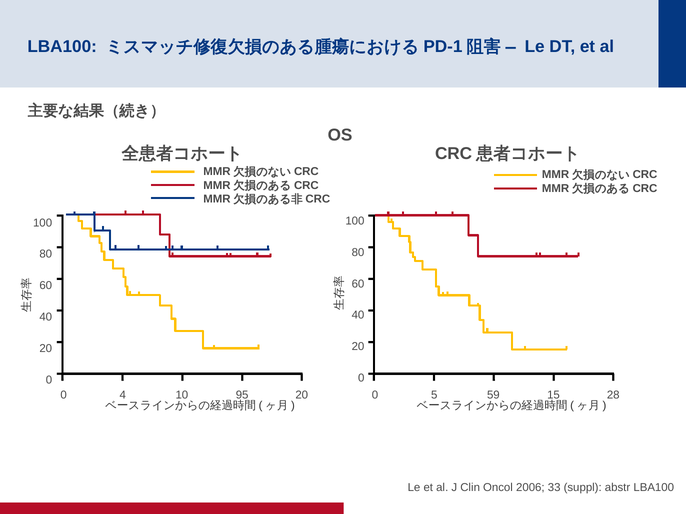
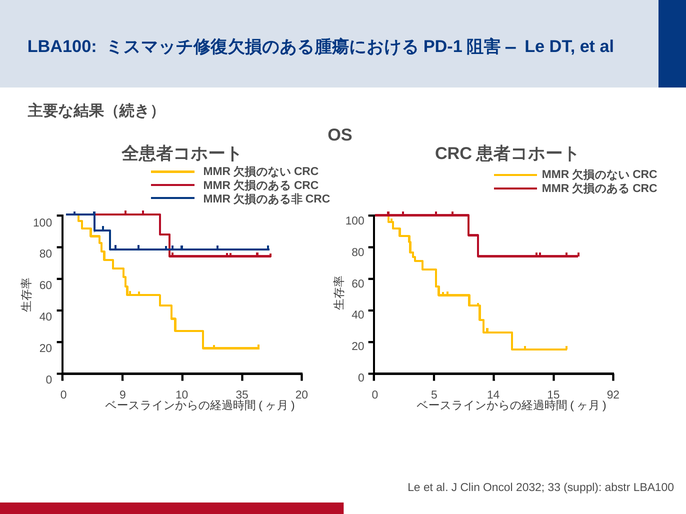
4: 4 -> 9 (123, 395)
95: 95 -> 35 (242, 395)
59: 59 -> 14 (493, 395)
28: 28 -> 92 (613, 395)
2006: 2006 -> 2032 (530, 488)
